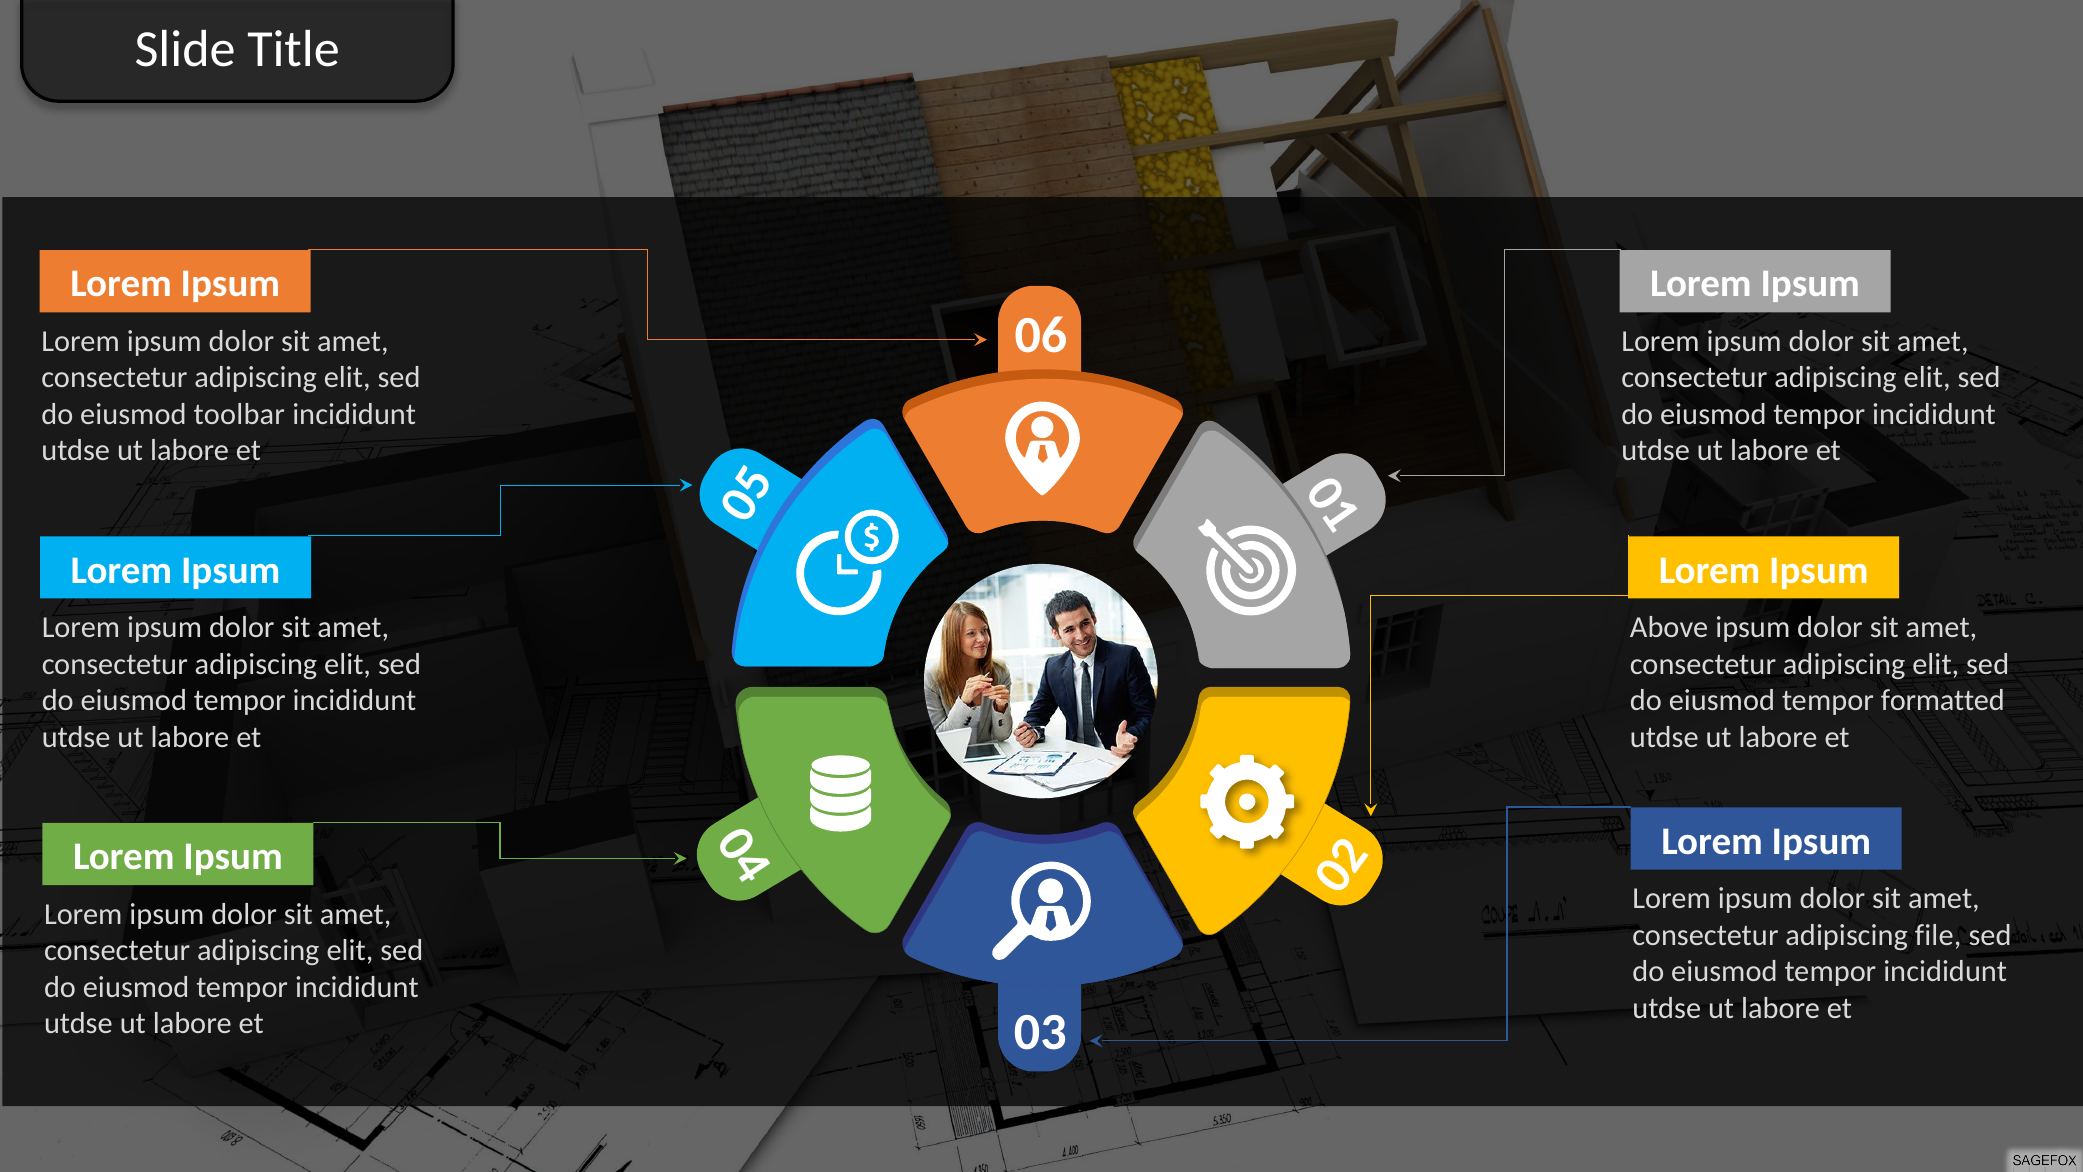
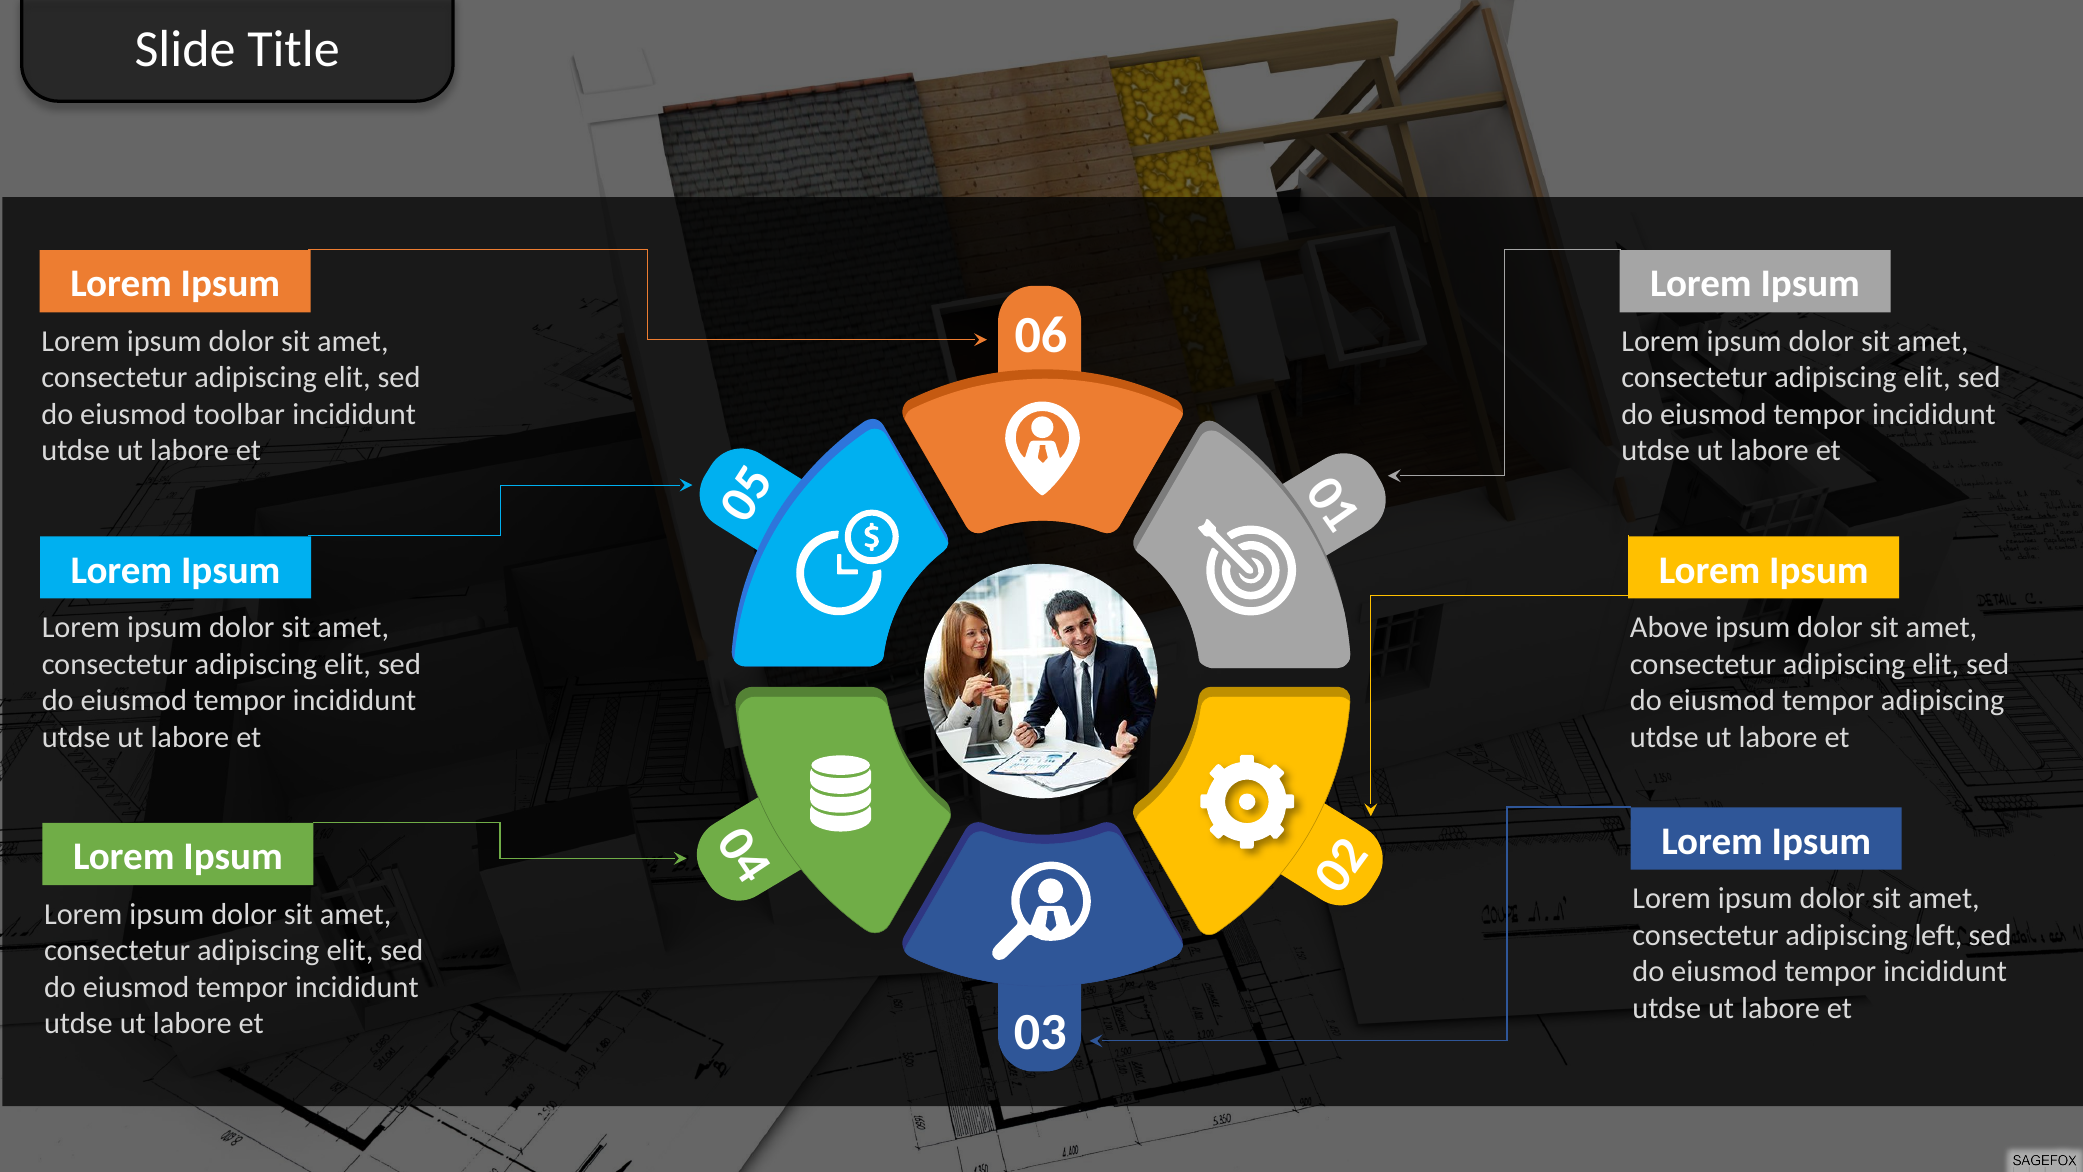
tempor formatted: formatted -> adipiscing (1943, 700)
file: file -> left (1938, 935)
